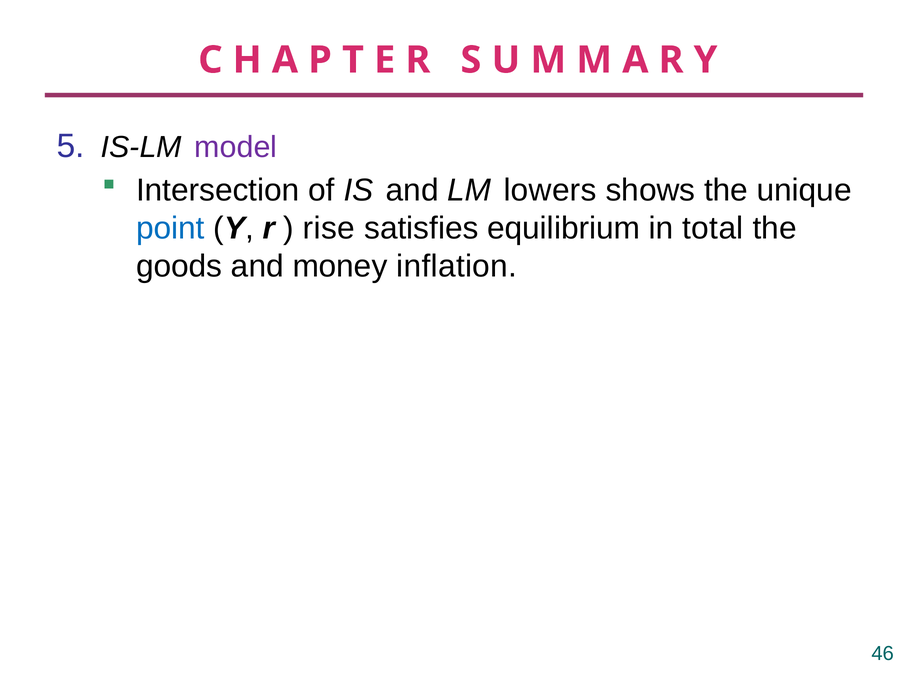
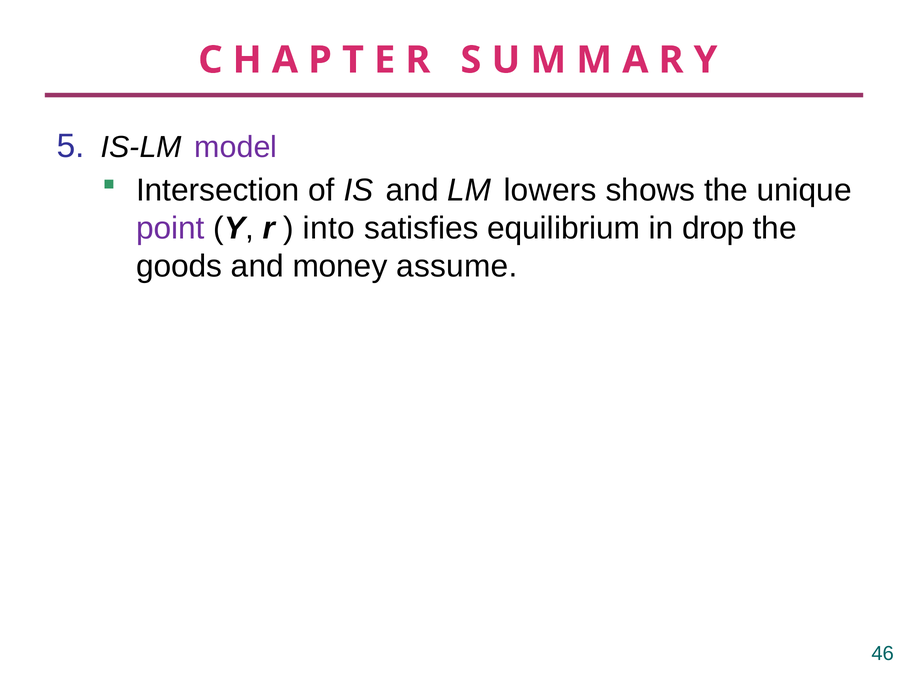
point colour: blue -> purple (170, 228)
rise: rise -> into (329, 228)
total: total -> drop (713, 228)
inflation: inflation -> assume (457, 266)
